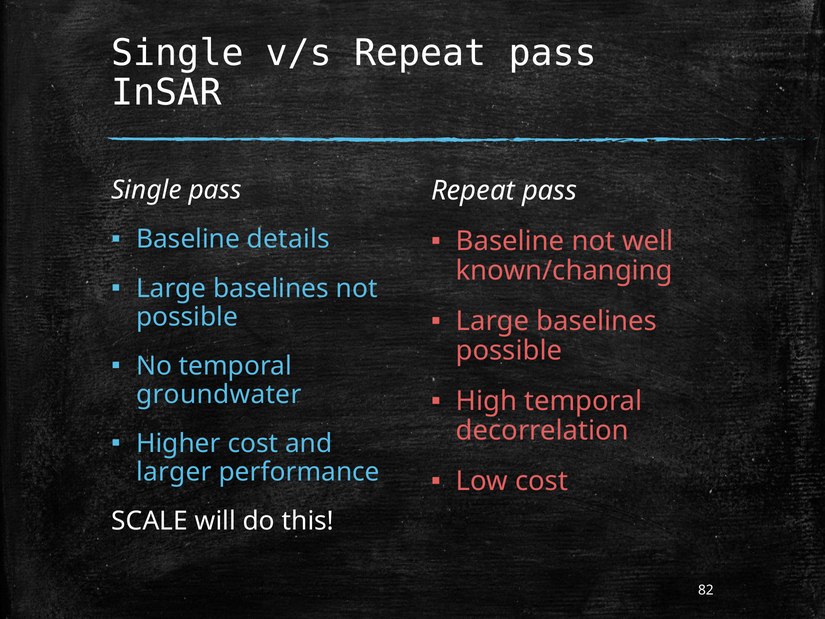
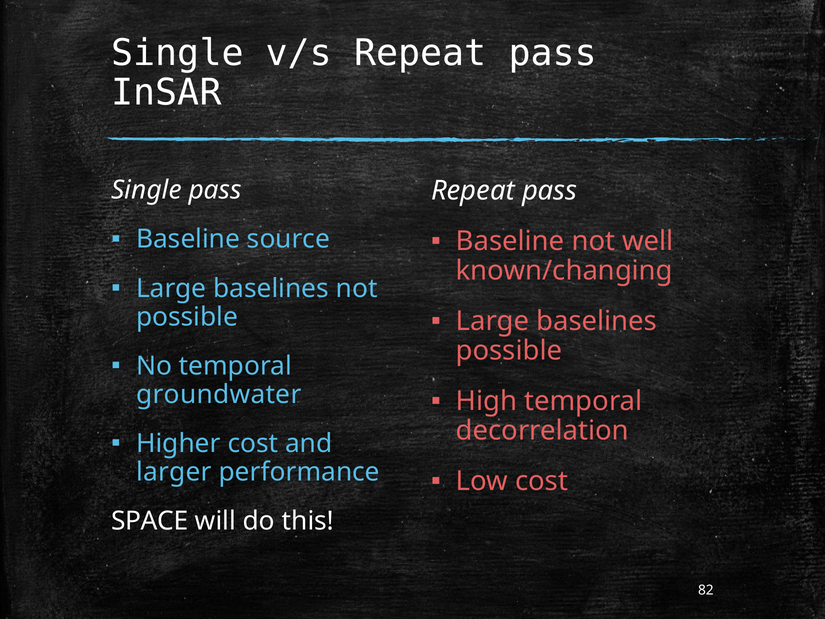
details: details -> source (288, 239)
SCALE: SCALE -> SPACE (150, 521)
